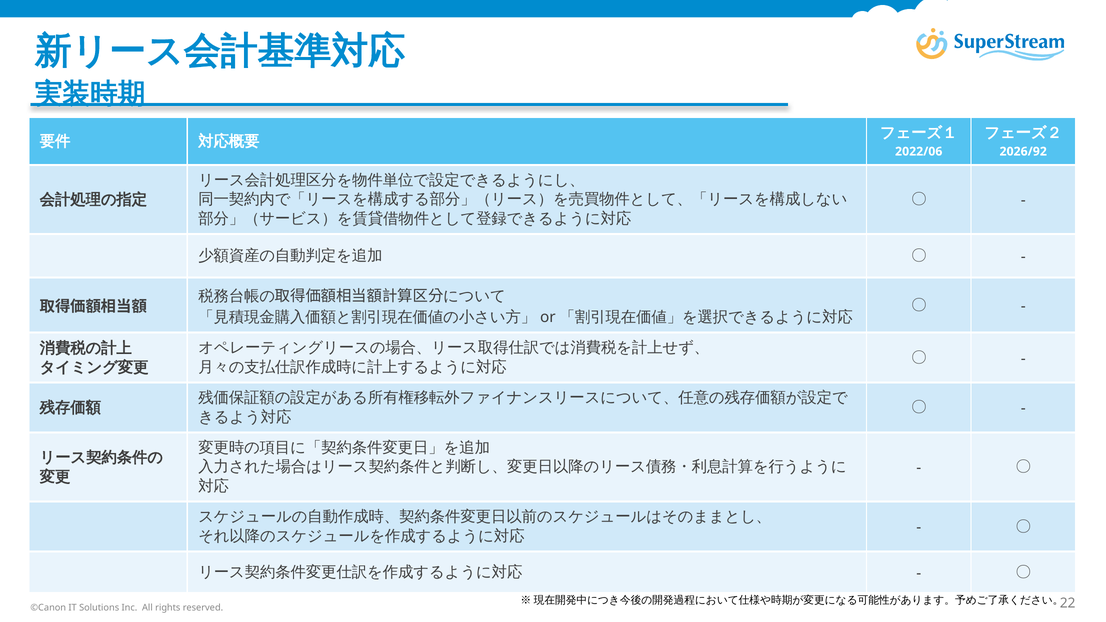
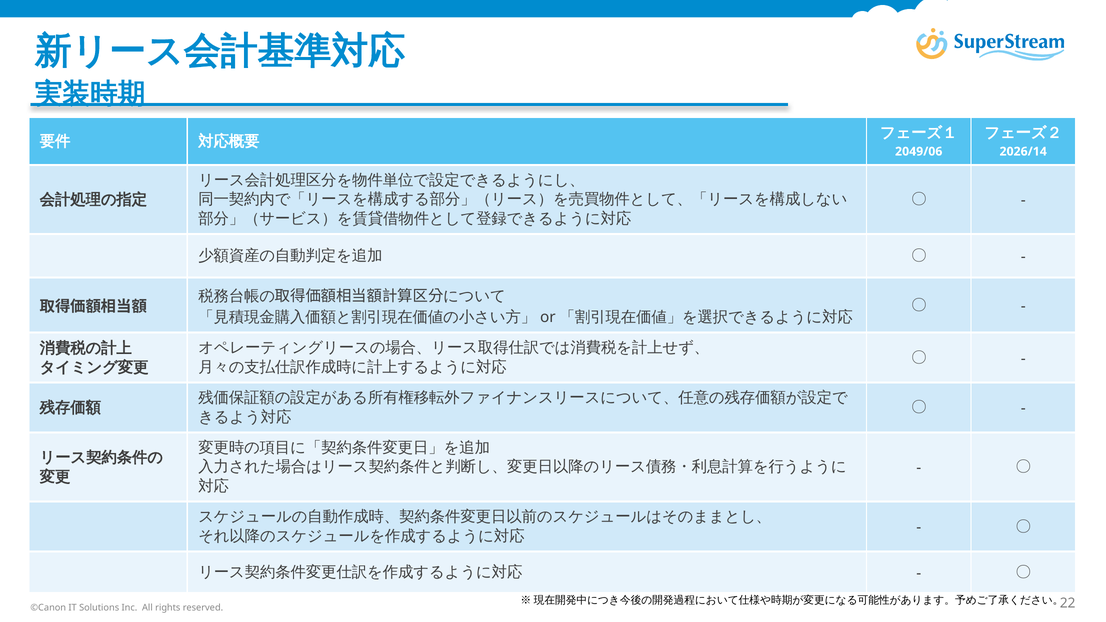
2022/06: 2022/06 -> 2049/06 (919, 152)
2026/92: 2026/92 -> 2026/14 (1023, 152)
